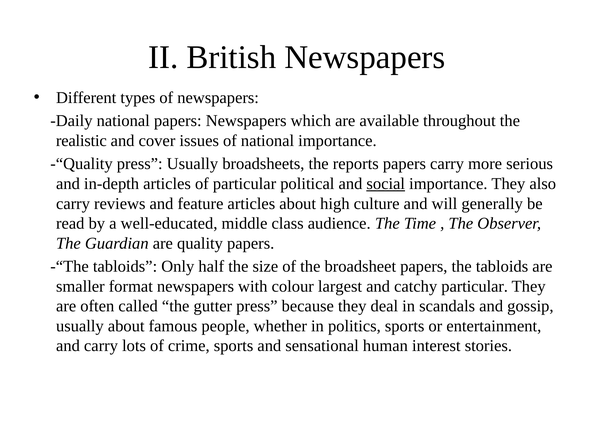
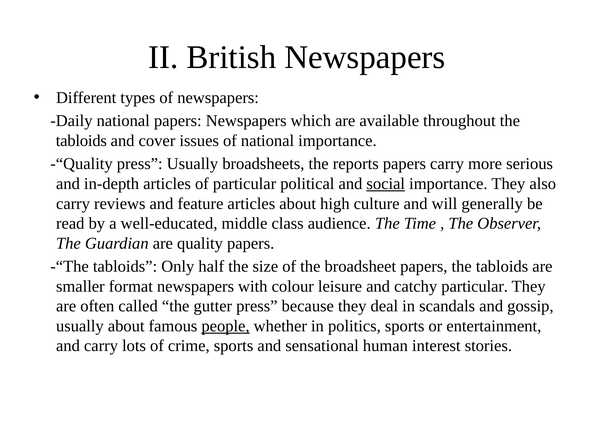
realistic: realistic -> tabloids (81, 141)
largest: largest -> leisure (340, 286)
people underline: none -> present (226, 326)
